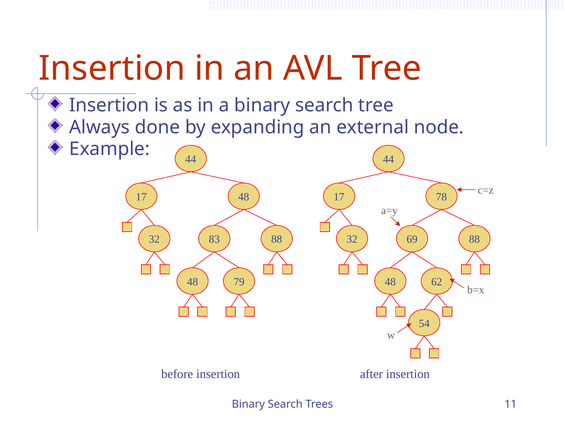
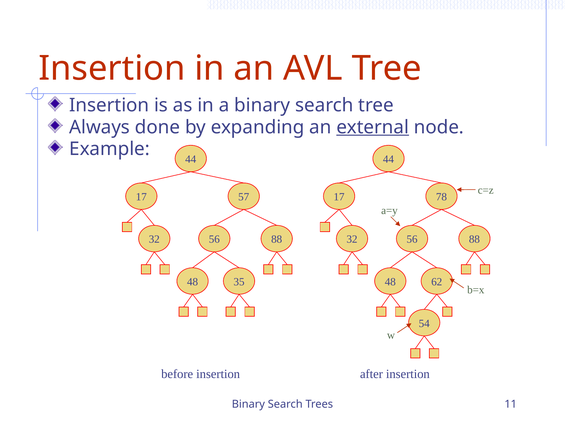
external underline: none -> present (373, 127)
17 48: 48 -> 57 (244, 197)
83: 83 -> 56 (214, 239)
69: 69 -> 56 (412, 239)
79: 79 -> 35 (239, 282)
